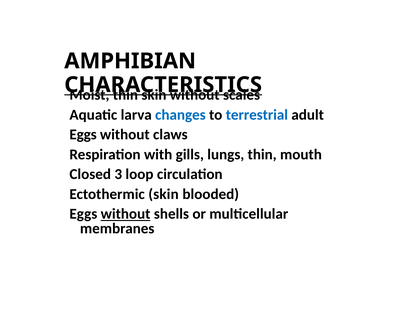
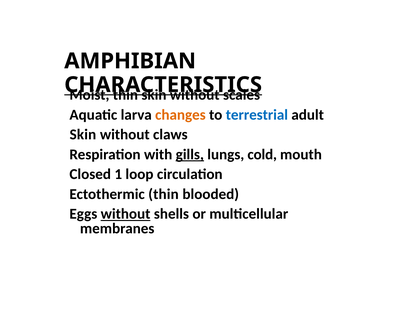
changes colour: blue -> orange (180, 115)
Eggs: Eggs -> Skin (83, 135)
gills underline: none -> present (190, 155)
lungs thin: thin -> cold (262, 155)
3: 3 -> 1 (118, 175)
Ectothermic skin: skin -> thin (164, 194)
